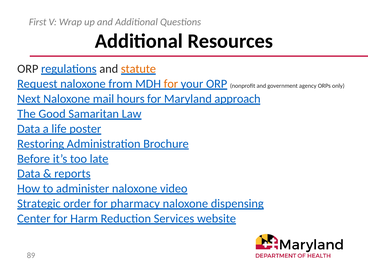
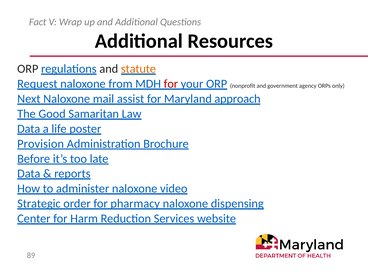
First: First -> Fact (38, 22)
for colour: orange -> red (171, 84)
hours: hours -> assist (131, 99)
Restoring: Restoring -> Provision (41, 144)
